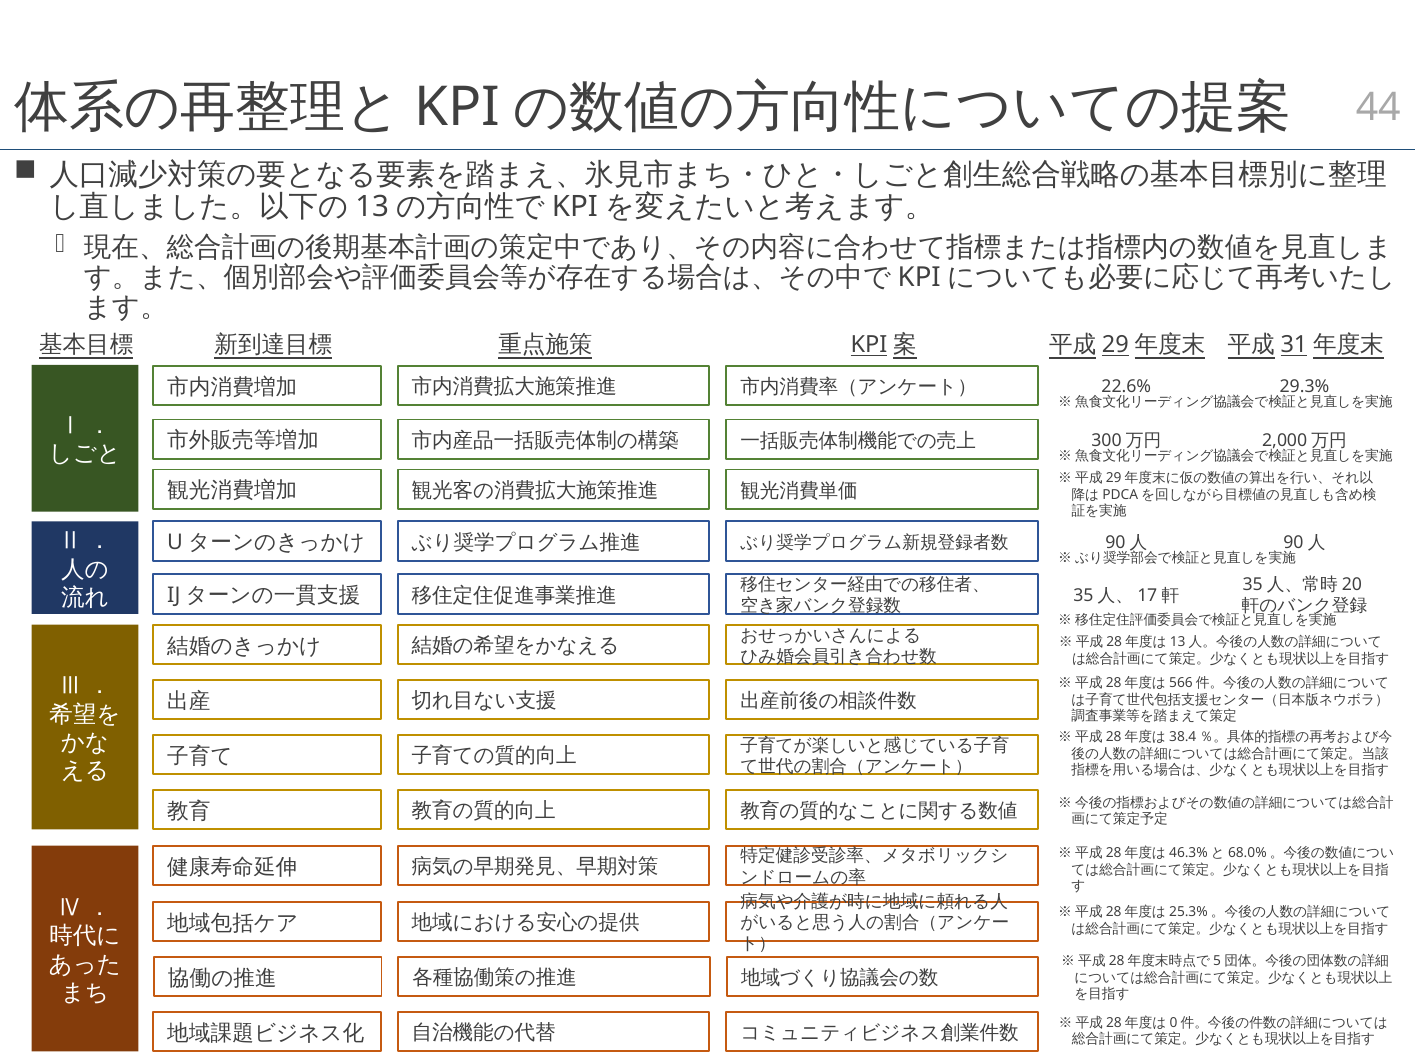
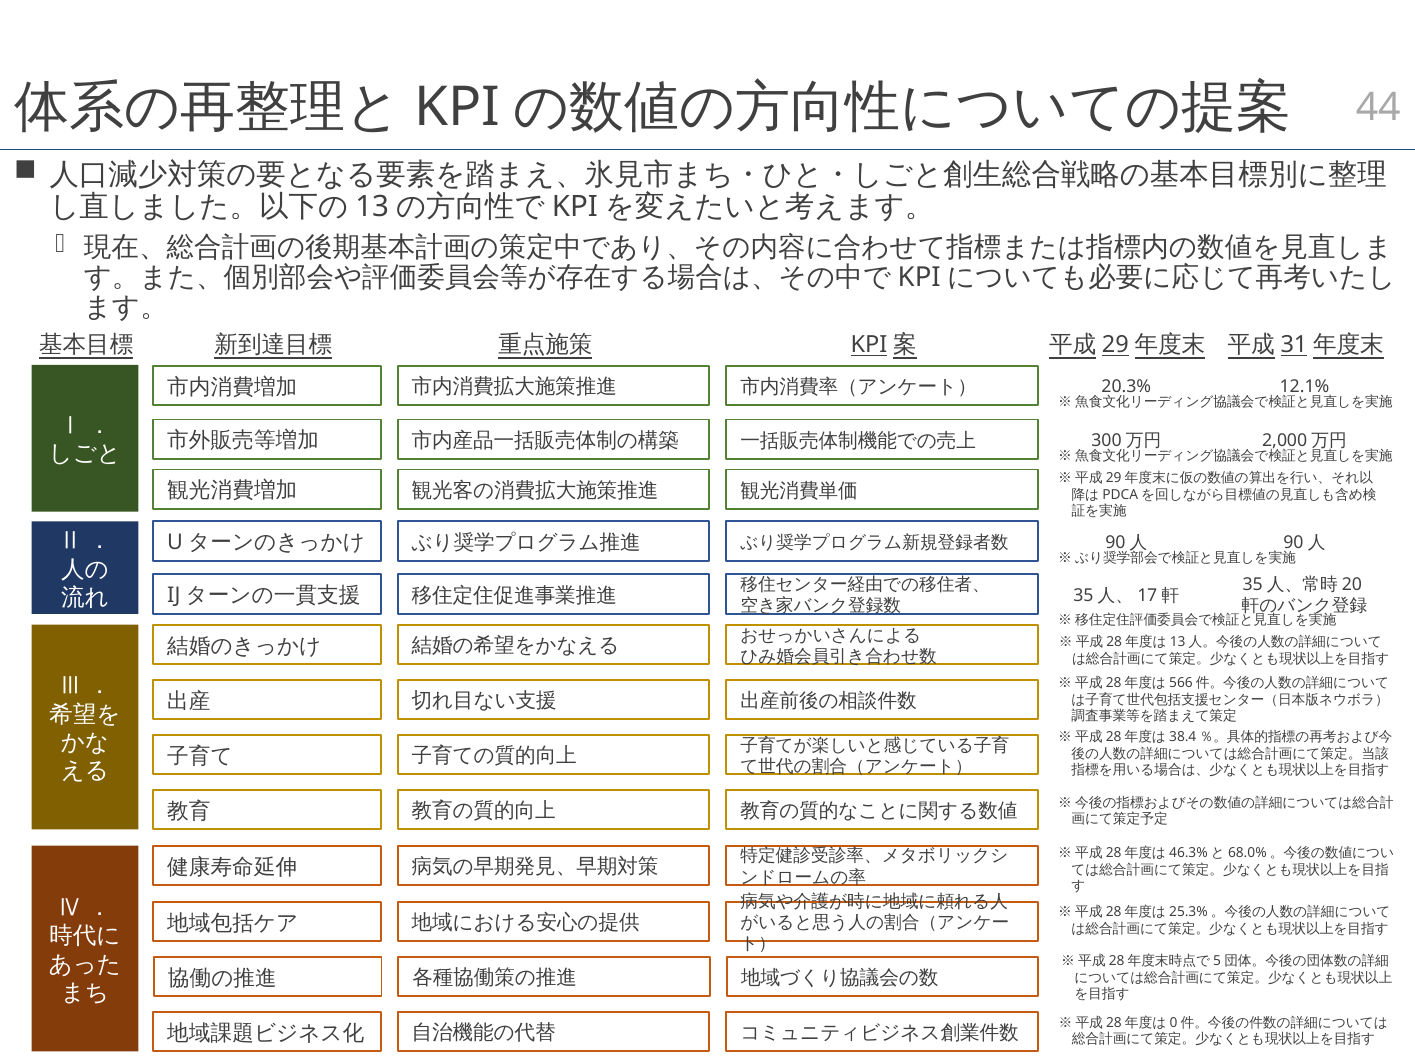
22.6%: 22.6% -> 20.3% (1126, 387)
29.3%: 29.3% -> 12.1% (1304, 387)
